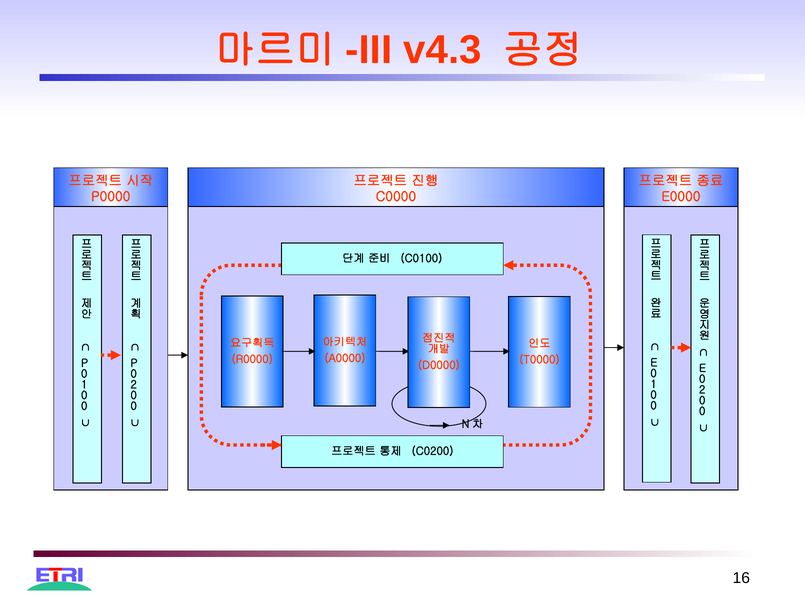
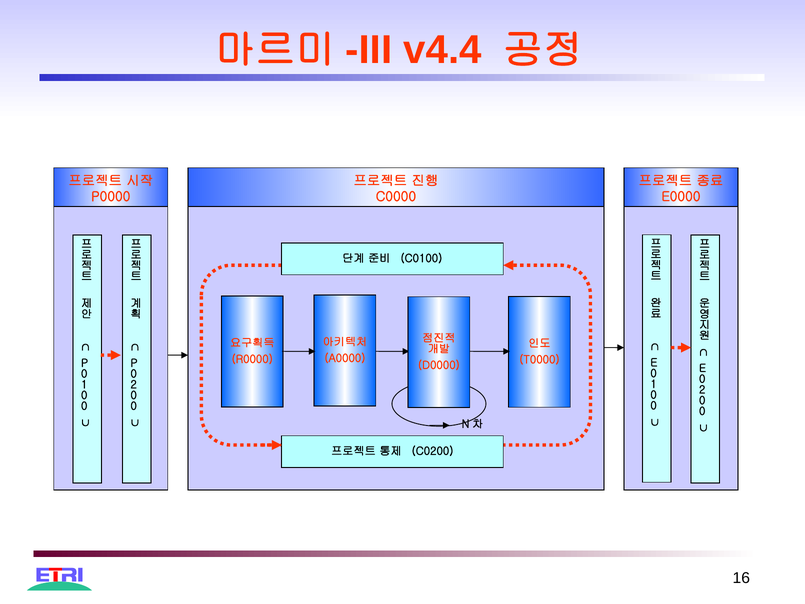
v4.3: v4.3 -> v4.4 (443, 50)
